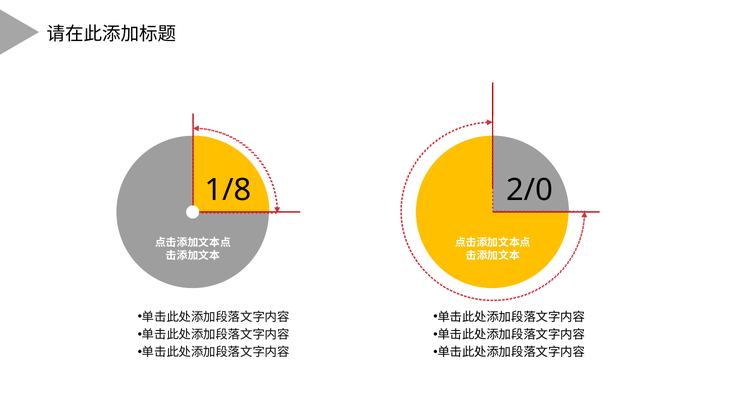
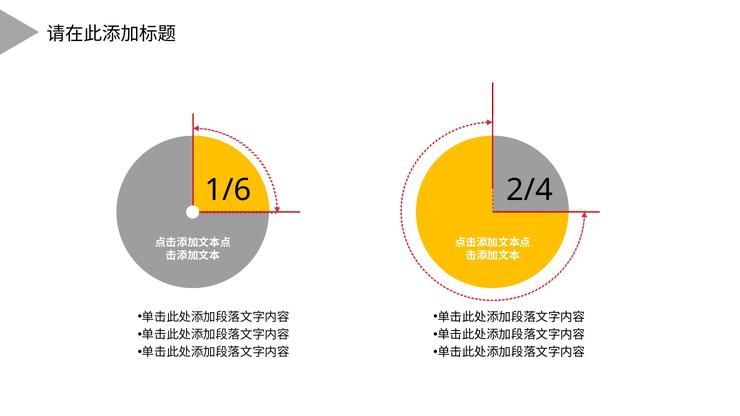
1/8: 1/8 -> 1/6 (228, 190)
2/0: 2/0 -> 2/4 (529, 190)
